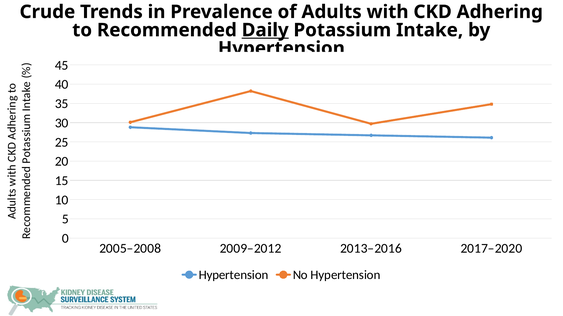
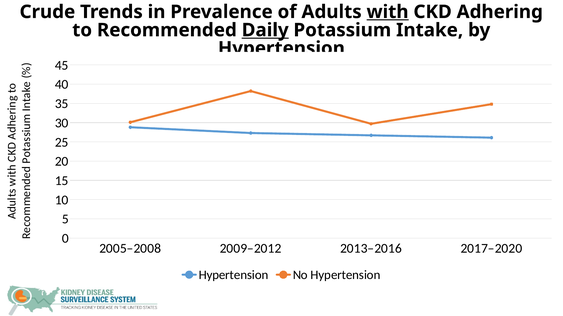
with underline: none -> present (388, 12)
